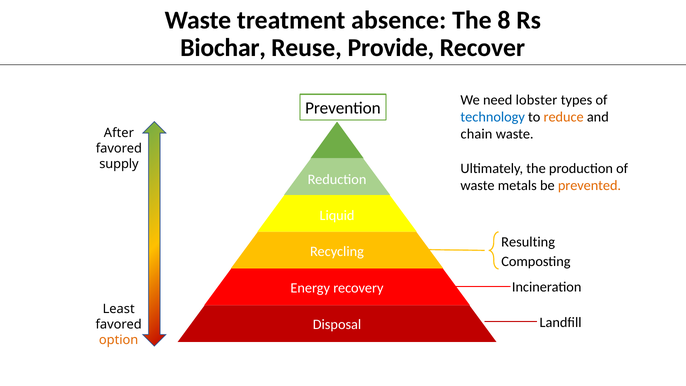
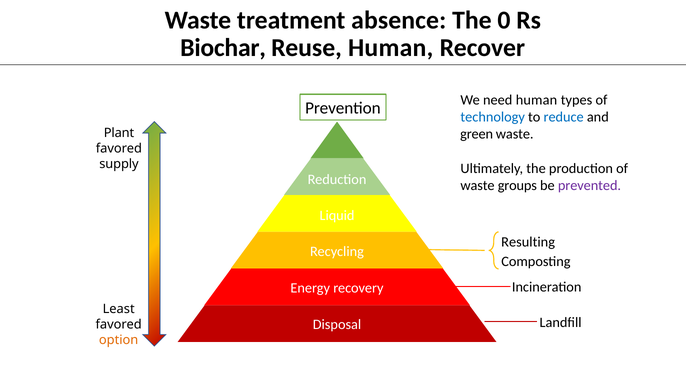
8: 8 -> 0 (504, 20)
Reuse Provide: Provide -> Human (391, 48)
need lobster: lobster -> human (536, 100)
reduce colour: orange -> blue (564, 117)
chain: chain -> green (477, 134)
After: After -> Plant (119, 133)
metals: metals -> groups (517, 186)
prevented colour: orange -> purple (589, 186)
